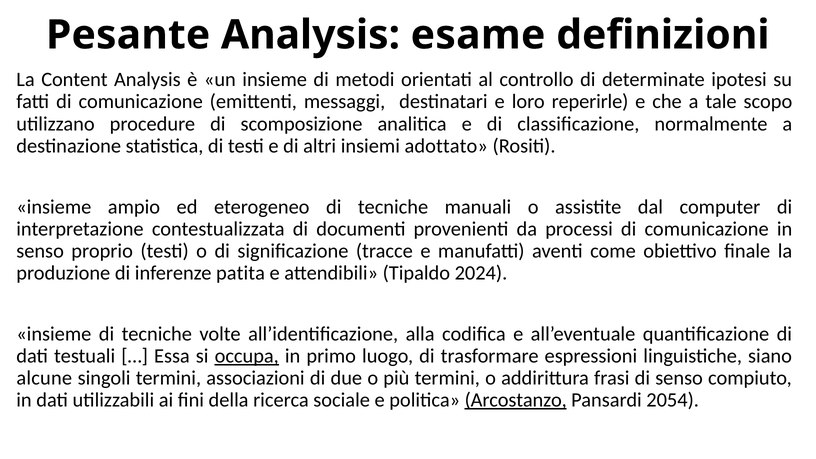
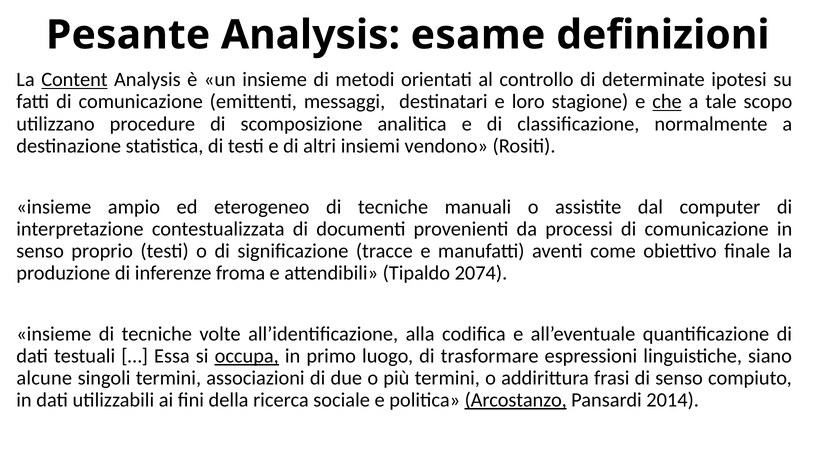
Content underline: none -> present (74, 80)
reperirle: reperirle -> stagione (590, 102)
che underline: none -> present (667, 102)
adottato: adottato -> vendono (446, 146)
patita: patita -> froma (241, 273)
2024: 2024 -> 2074 (481, 273)
2054: 2054 -> 2014 (673, 400)
